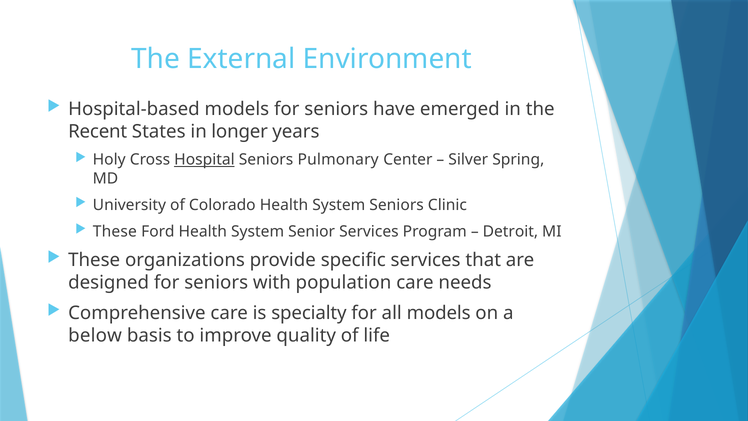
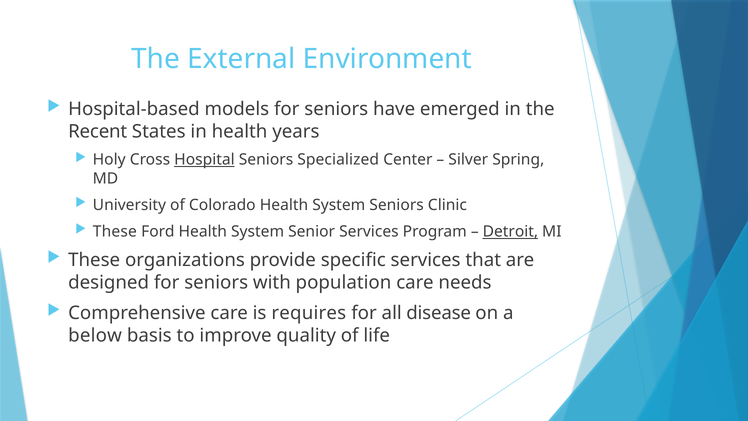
in longer: longer -> health (240, 131)
Pulmonary: Pulmonary -> Specialized (338, 160)
Detroit underline: none -> present (510, 231)
specialty: specialty -> requires (309, 313)
all models: models -> disease (439, 313)
